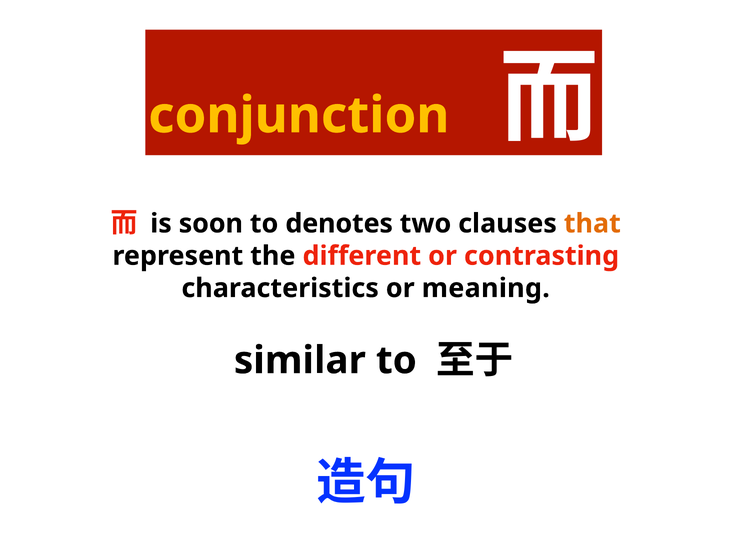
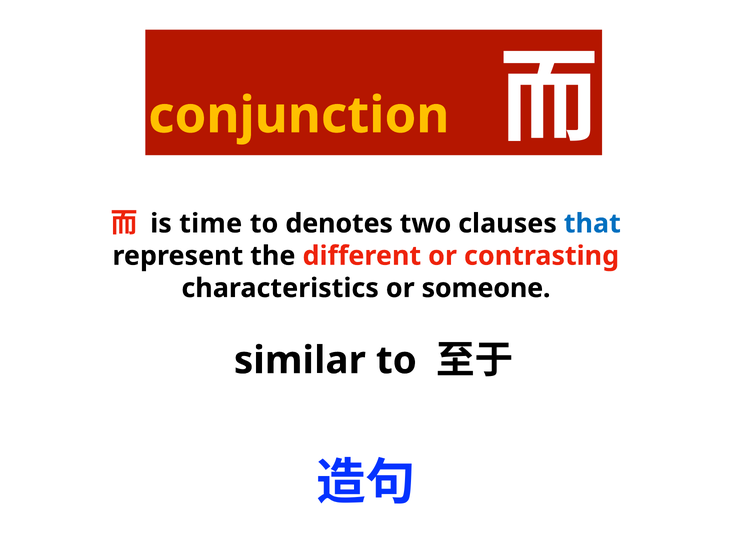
soon: soon -> time (211, 224)
that colour: orange -> blue (592, 224)
meaning: meaning -> someone (486, 288)
